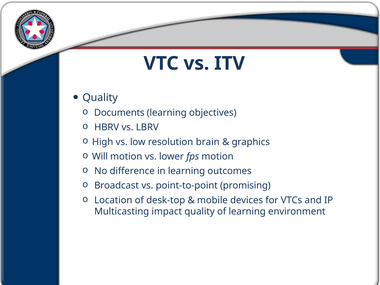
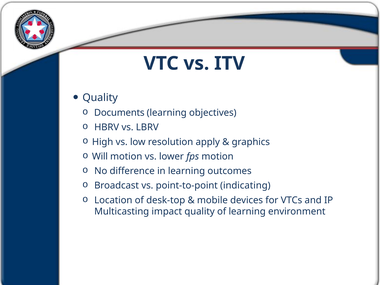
brain: brain -> apply (208, 142)
promising: promising -> indicating (245, 186)
